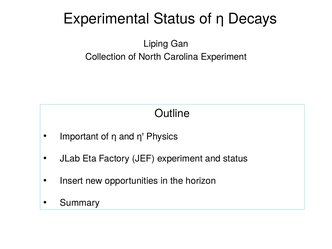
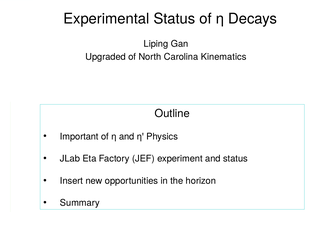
Collection: Collection -> Upgraded (106, 57)
Carolina Experiment: Experiment -> Kinematics (224, 57)
